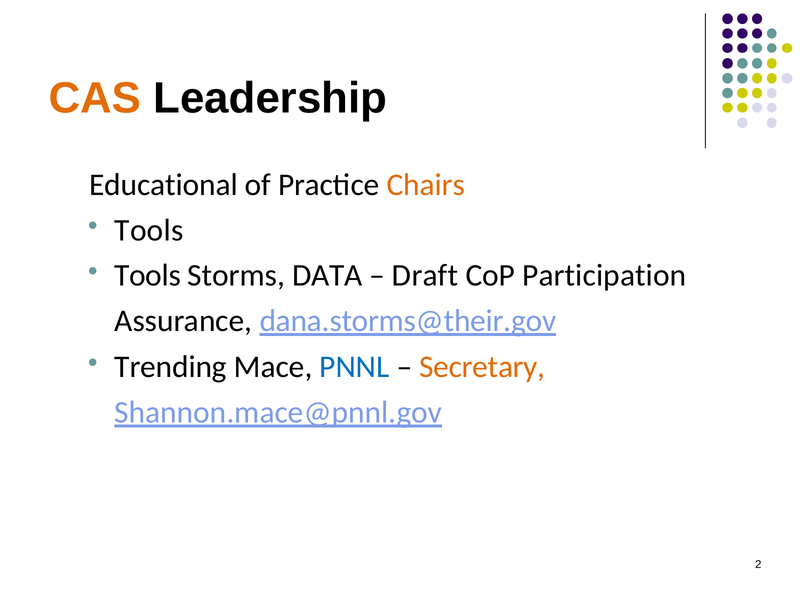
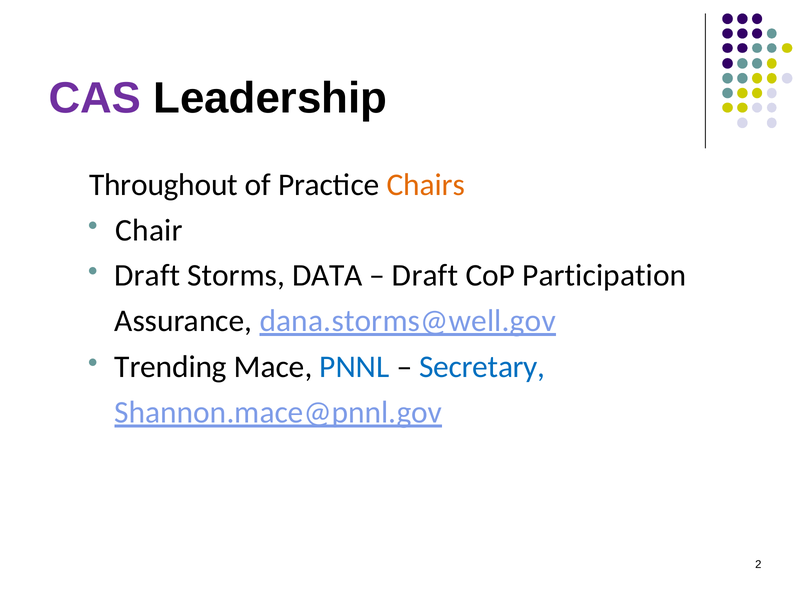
CAS colour: orange -> purple (95, 98)
Educational: Educational -> Throughout (163, 185)
Tools: Tools -> Chair (149, 230)
Tools: Tools -> Draft (147, 276)
dana.storms@their.gov: dana.storms@their.gov -> dana.storms@well.gov (408, 321)
Secretary colour: orange -> blue (482, 367)
